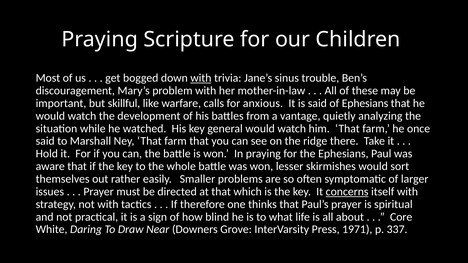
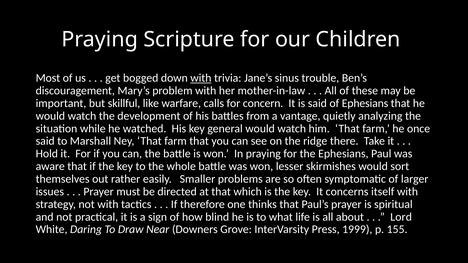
anxious: anxious -> concern (263, 103)
concerns underline: present -> none (347, 192)
Core: Core -> Lord (401, 217)
1971: 1971 -> 1999 (357, 230)
337: 337 -> 155 (397, 230)
